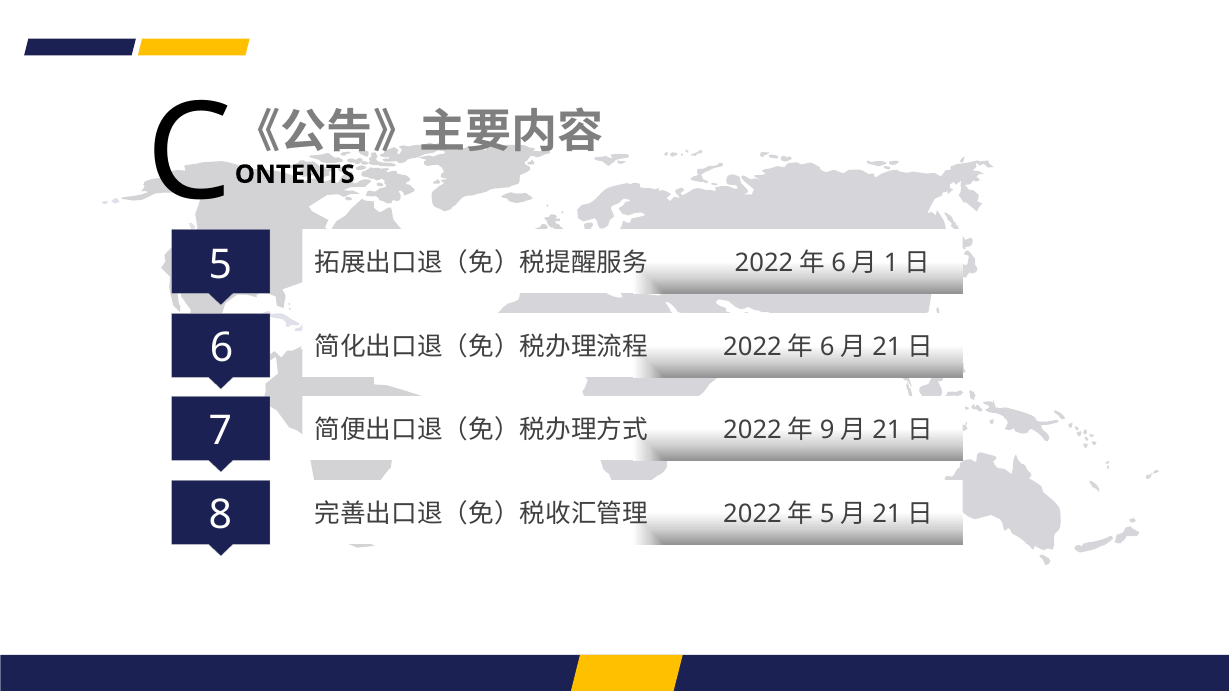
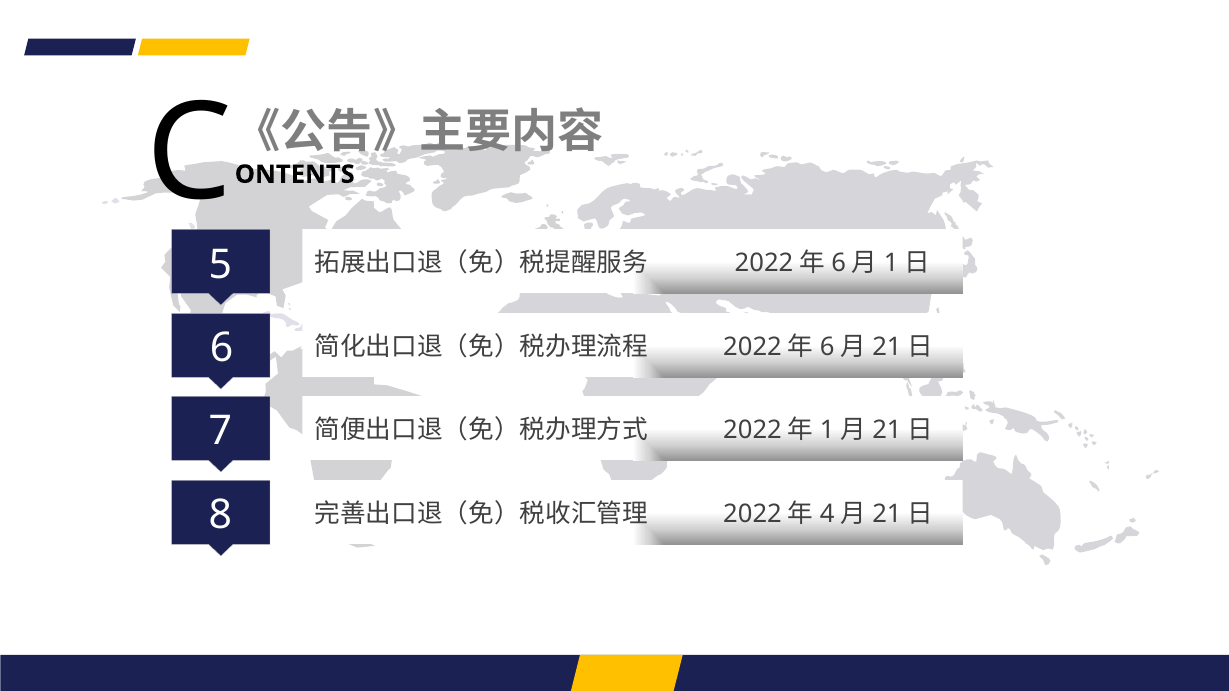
9: 9 -> 1 (827, 430)
5: 5 -> 4 (827, 514)
